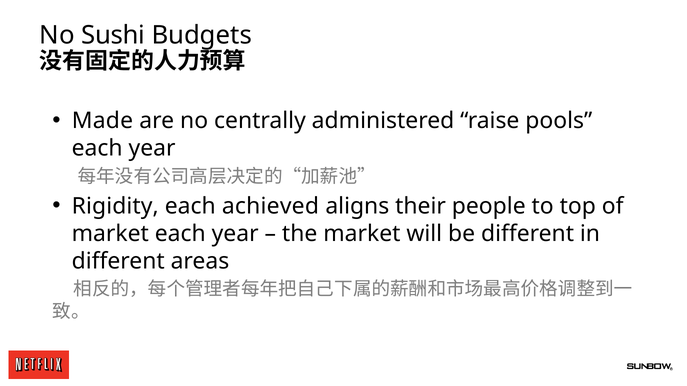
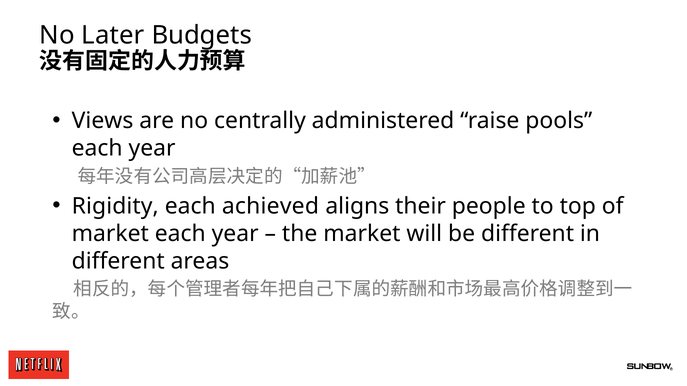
Sushi: Sushi -> Later (113, 35)
Made: Made -> Views (103, 121)
